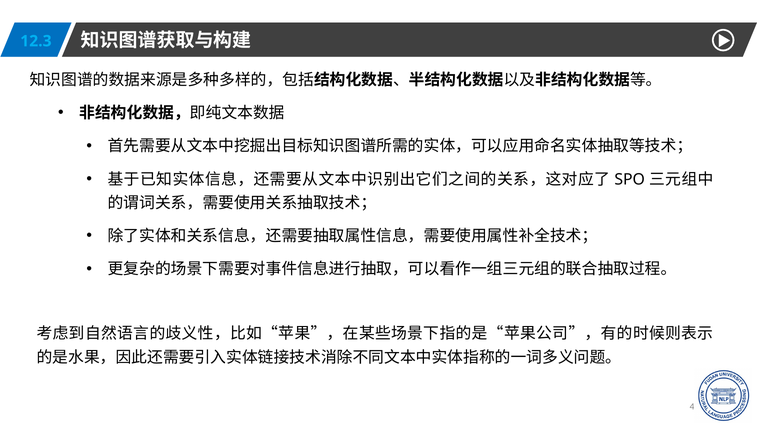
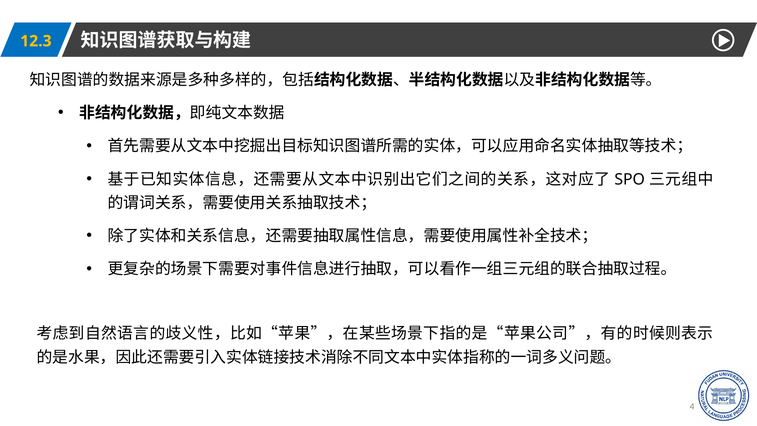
12.3 colour: light blue -> yellow (36, 41)
